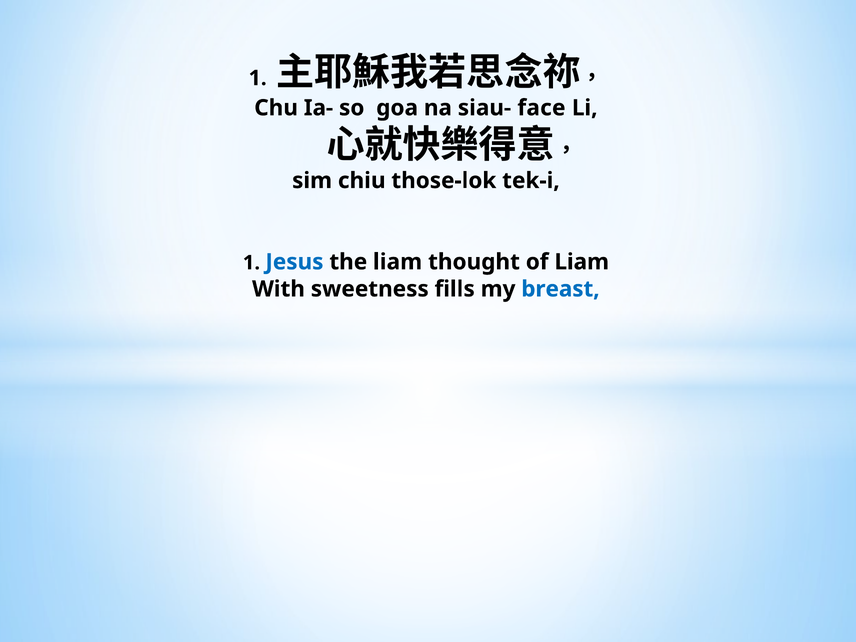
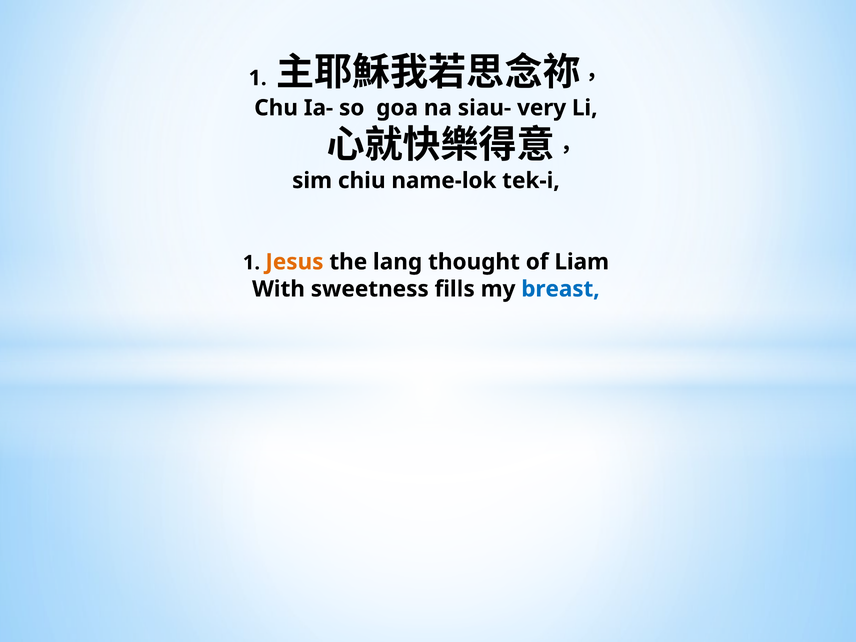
face: face -> very (542, 108)
those-lok: those-lok -> name-lok (444, 181)
Jesus colour: blue -> orange (294, 262)
the liam: liam -> lang (398, 262)
